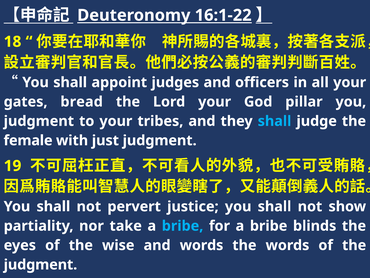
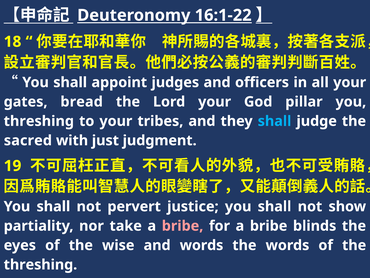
judgment: judgment -> threshing (39, 121)
female: female -> sacred (28, 140)
bribe colour: light blue -> pink (183, 226)
judgment: judgment -> threshing (40, 264)
